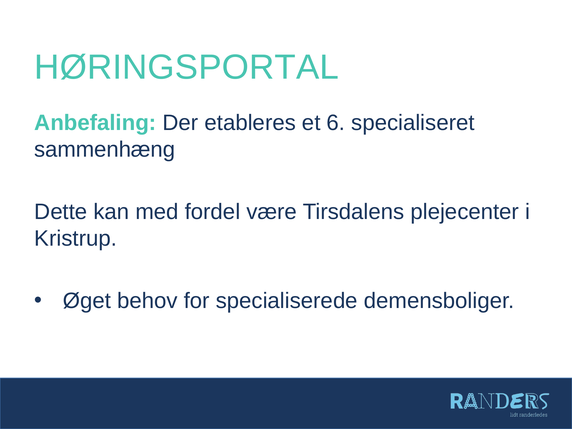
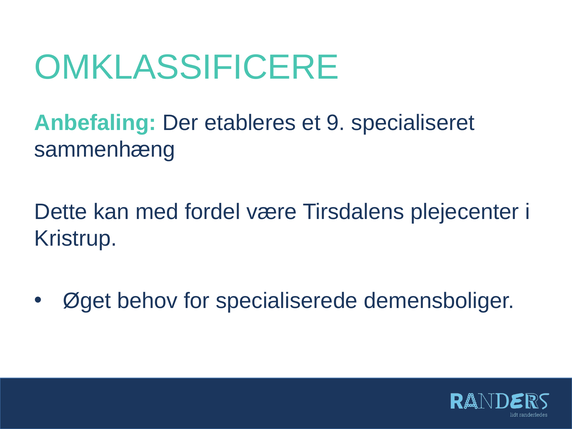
HØRINGSPORTAL: HØRINGSPORTAL -> OMKLASSIFICERE (187, 67)
6: 6 -> 9 (336, 123)
